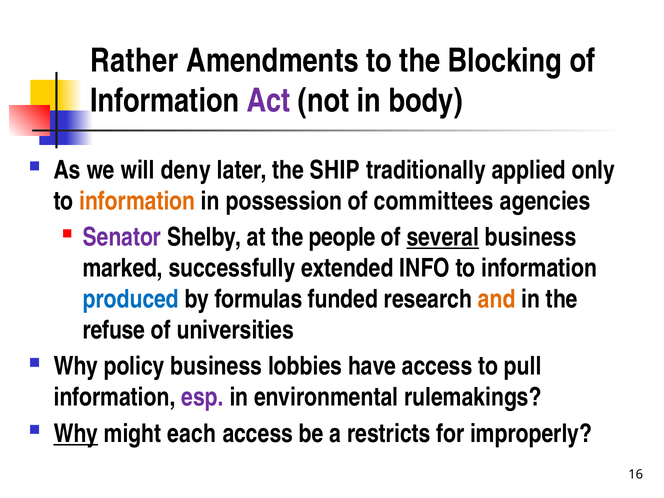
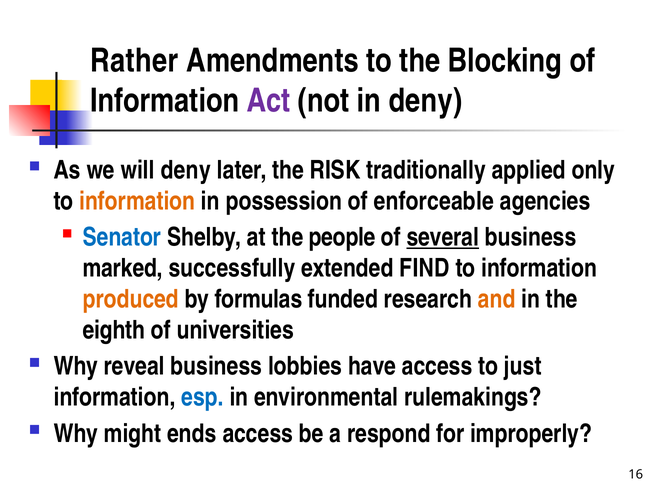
in body: body -> deny (425, 101)
SHIP: SHIP -> RISK (335, 170)
committees: committees -> enforceable (434, 201)
Senator colour: purple -> blue (122, 237)
INFO: INFO -> FIND (425, 268)
produced colour: blue -> orange (131, 299)
refuse: refuse -> eighth (114, 330)
policy: policy -> reveal (134, 366)
pull: pull -> just (523, 366)
esp colour: purple -> blue (202, 397)
Why underline: present -> none (76, 434)
each: each -> ends (192, 434)
restricts: restricts -> respond (389, 434)
